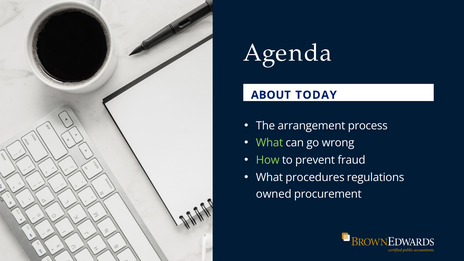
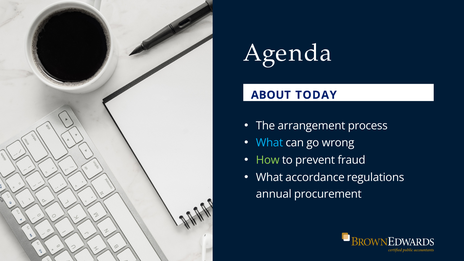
What colour: light green -> light blue (270, 143)
procedures: procedures -> accordance (315, 177)
owned: owned -> annual (274, 194)
